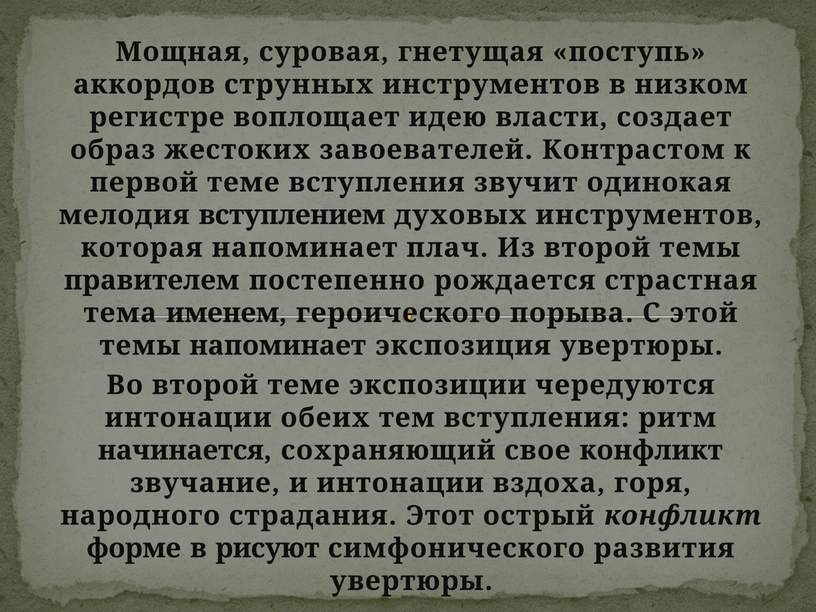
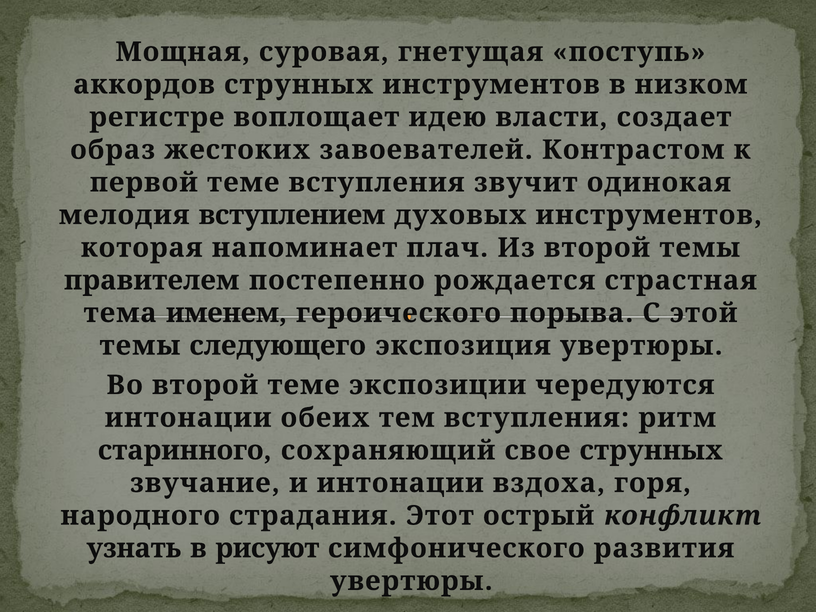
темы напоминает: напоминает -> следующего (278, 346)
начинается: начинается -> старинного (185, 450)
свое конфликт: конфликт -> струнных (651, 450)
форме: форме -> узнать (134, 548)
